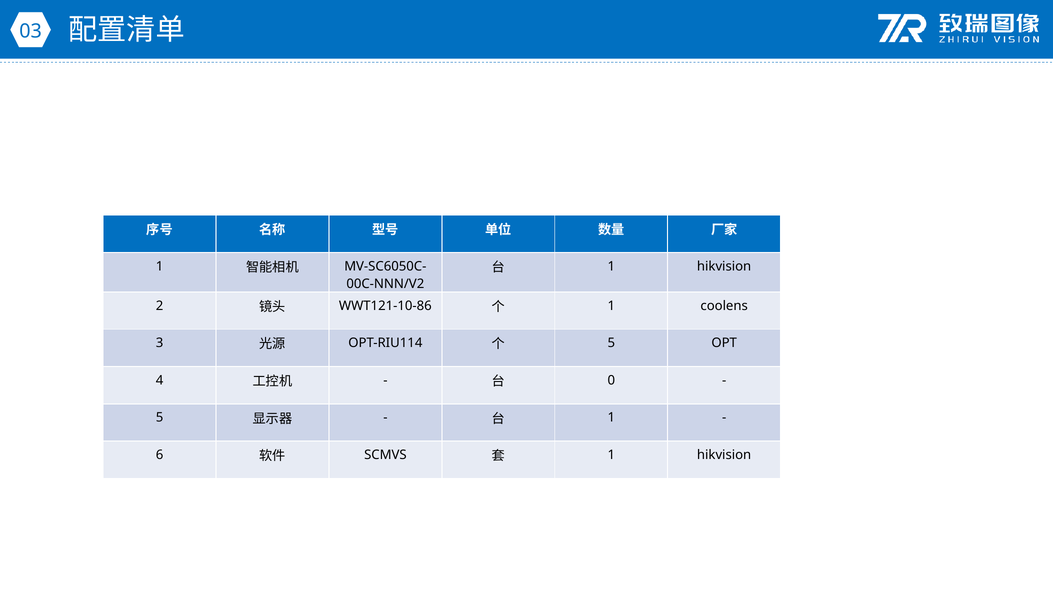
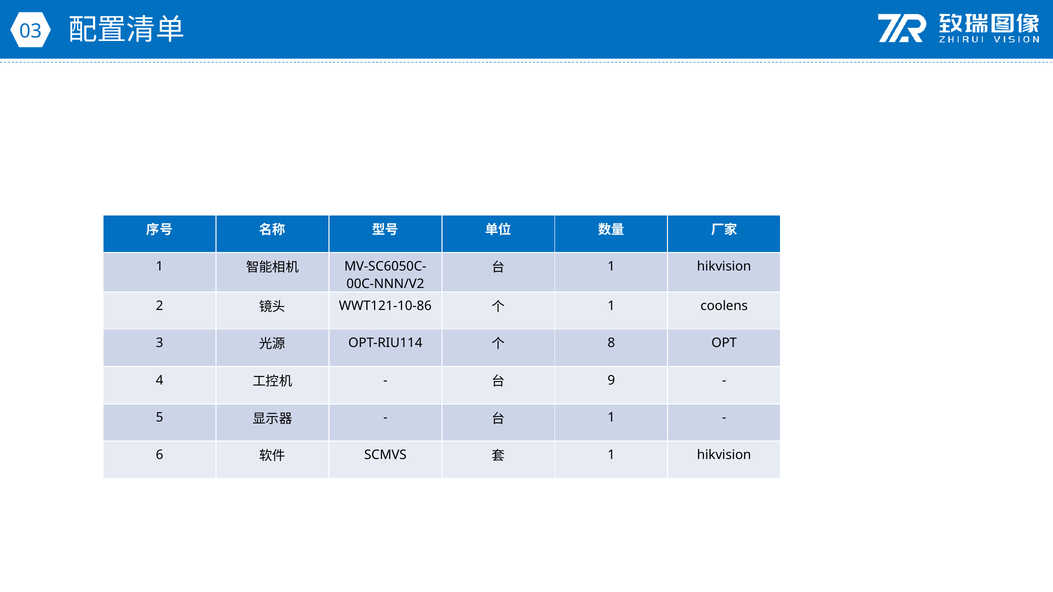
5: 5 -> 8 (611, 343)
0: 0 -> 9 (611, 380)
